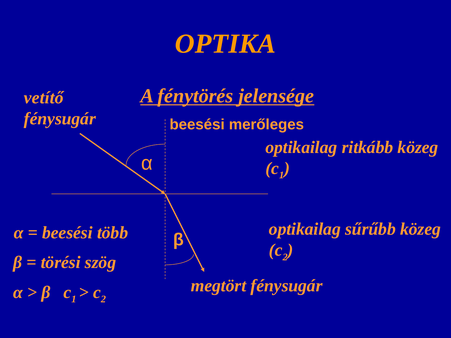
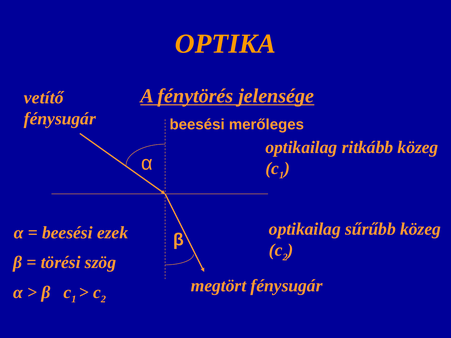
több: több -> ezek (113, 233)
